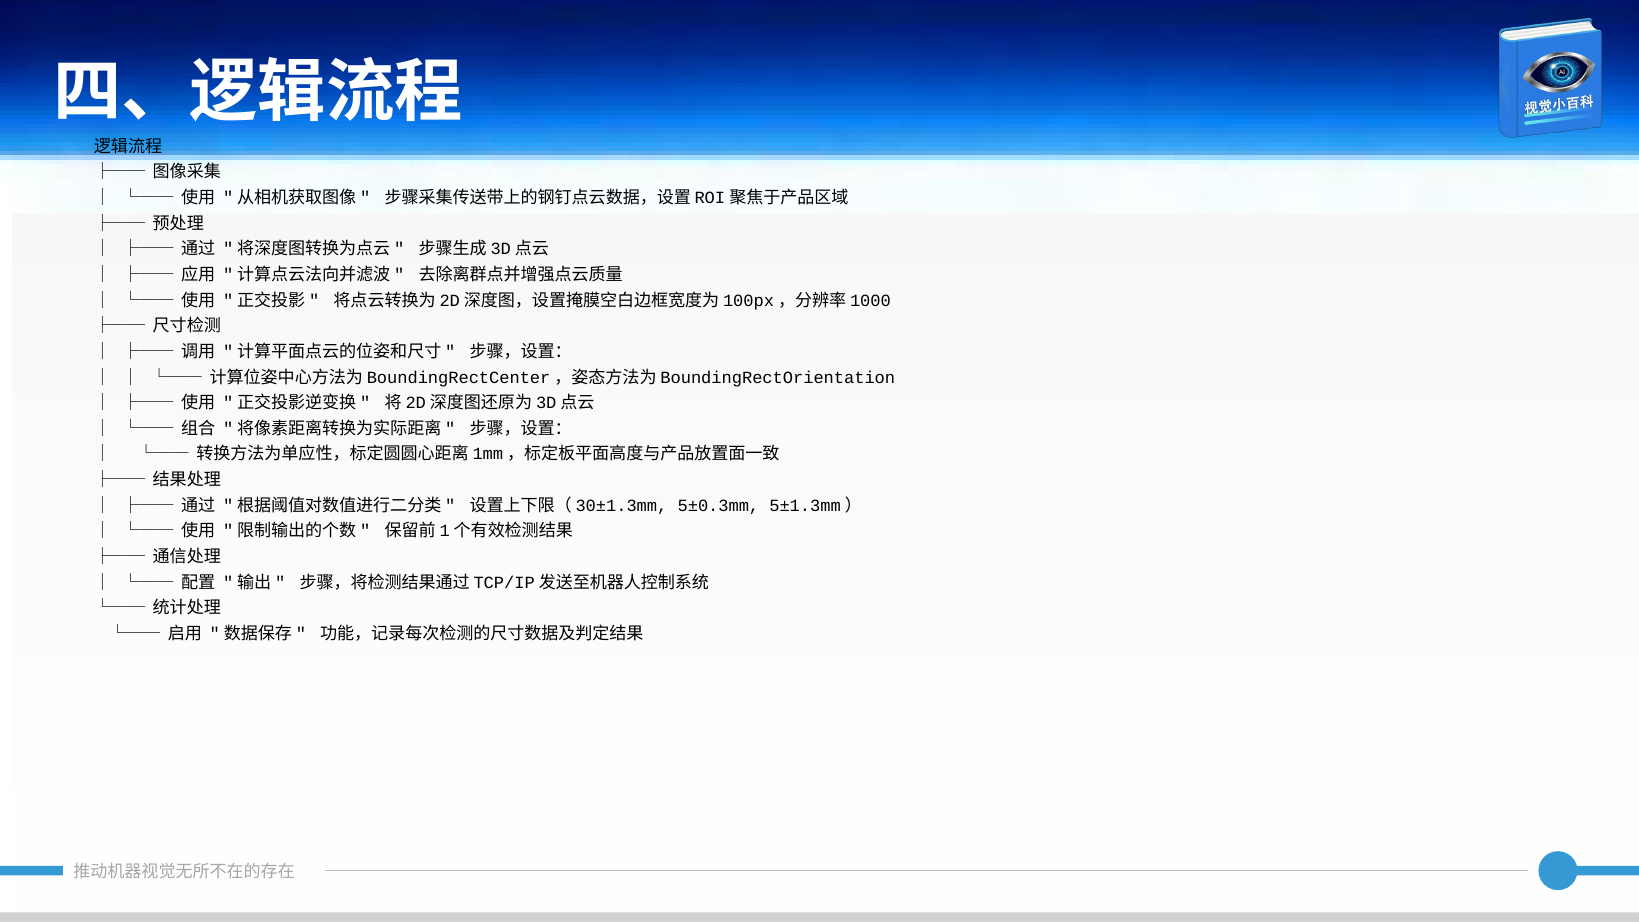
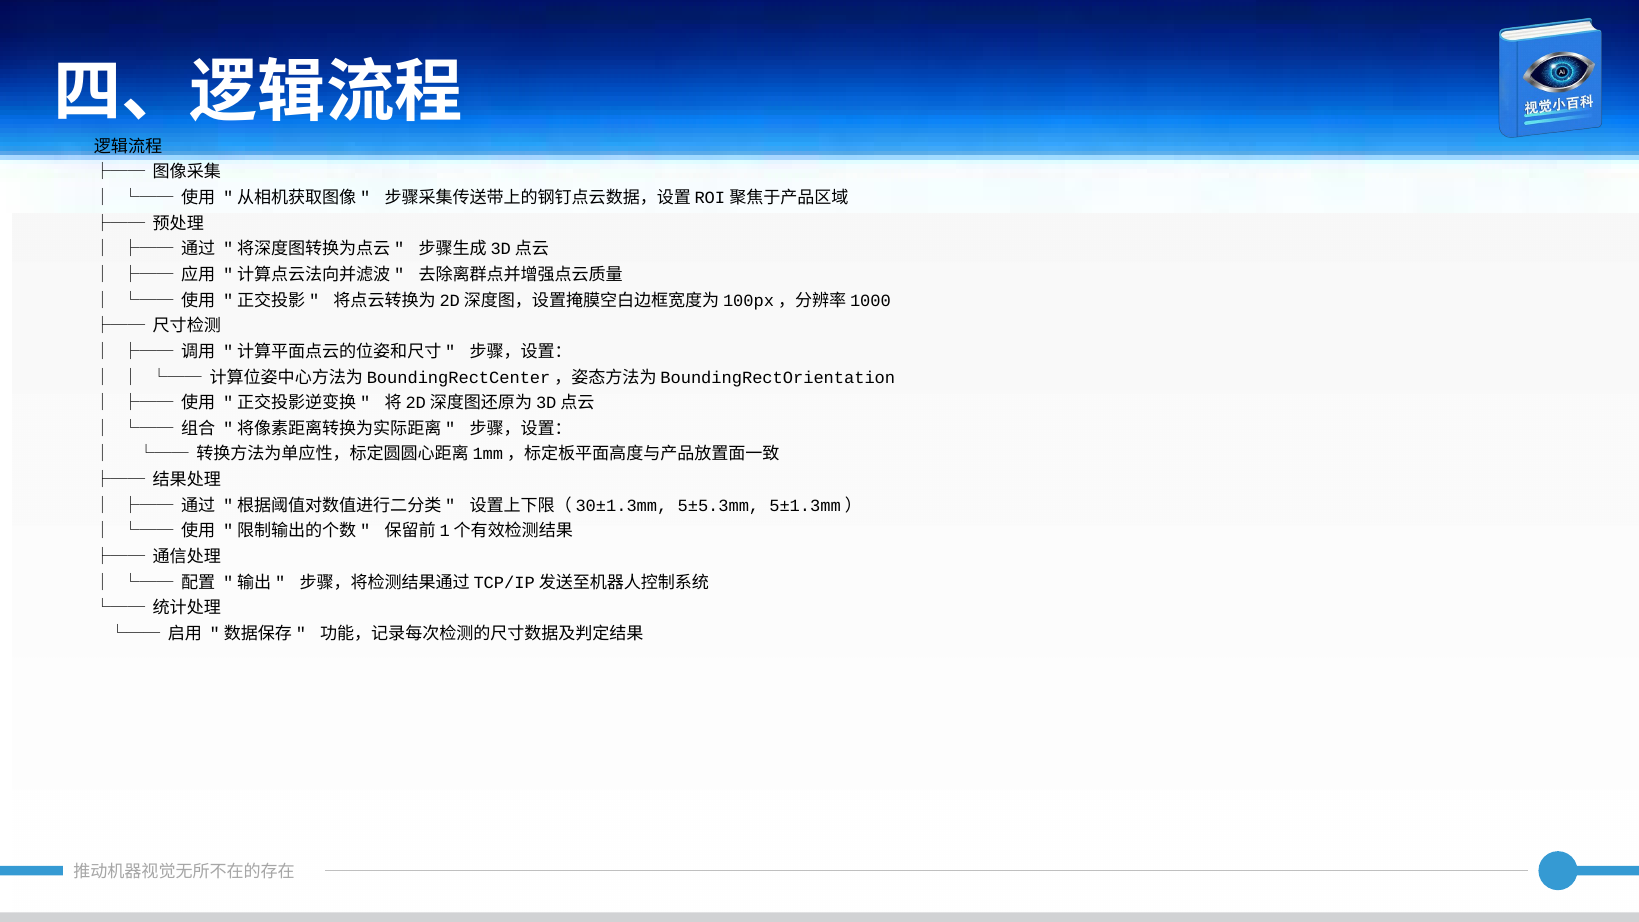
5±0.3mm: 5±0.3mm -> 5±5.3mm (718, 506)
